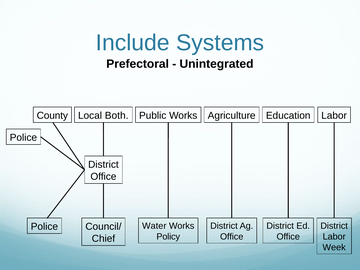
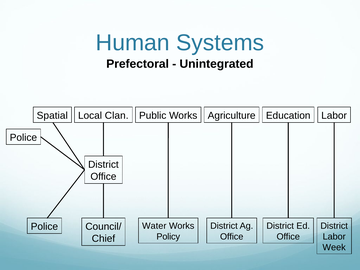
Include: Include -> Human (133, 43)
County: County -> Spatial (52, 115)
Both: Both -> Clan (117, 115)
